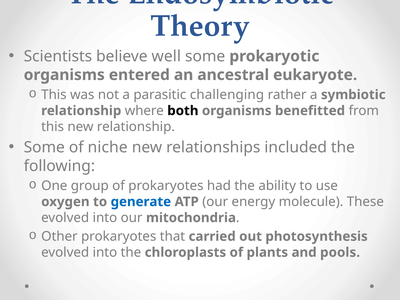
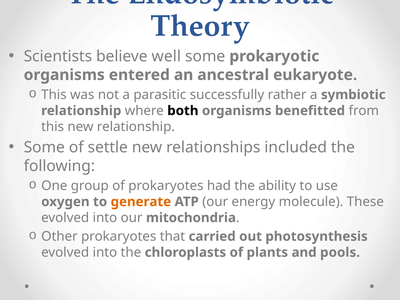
challenging: challenging -> successfully (227, 95)
niche: niche -> settle (108, 147)
generate colour: blue -> orange (141, 202)
